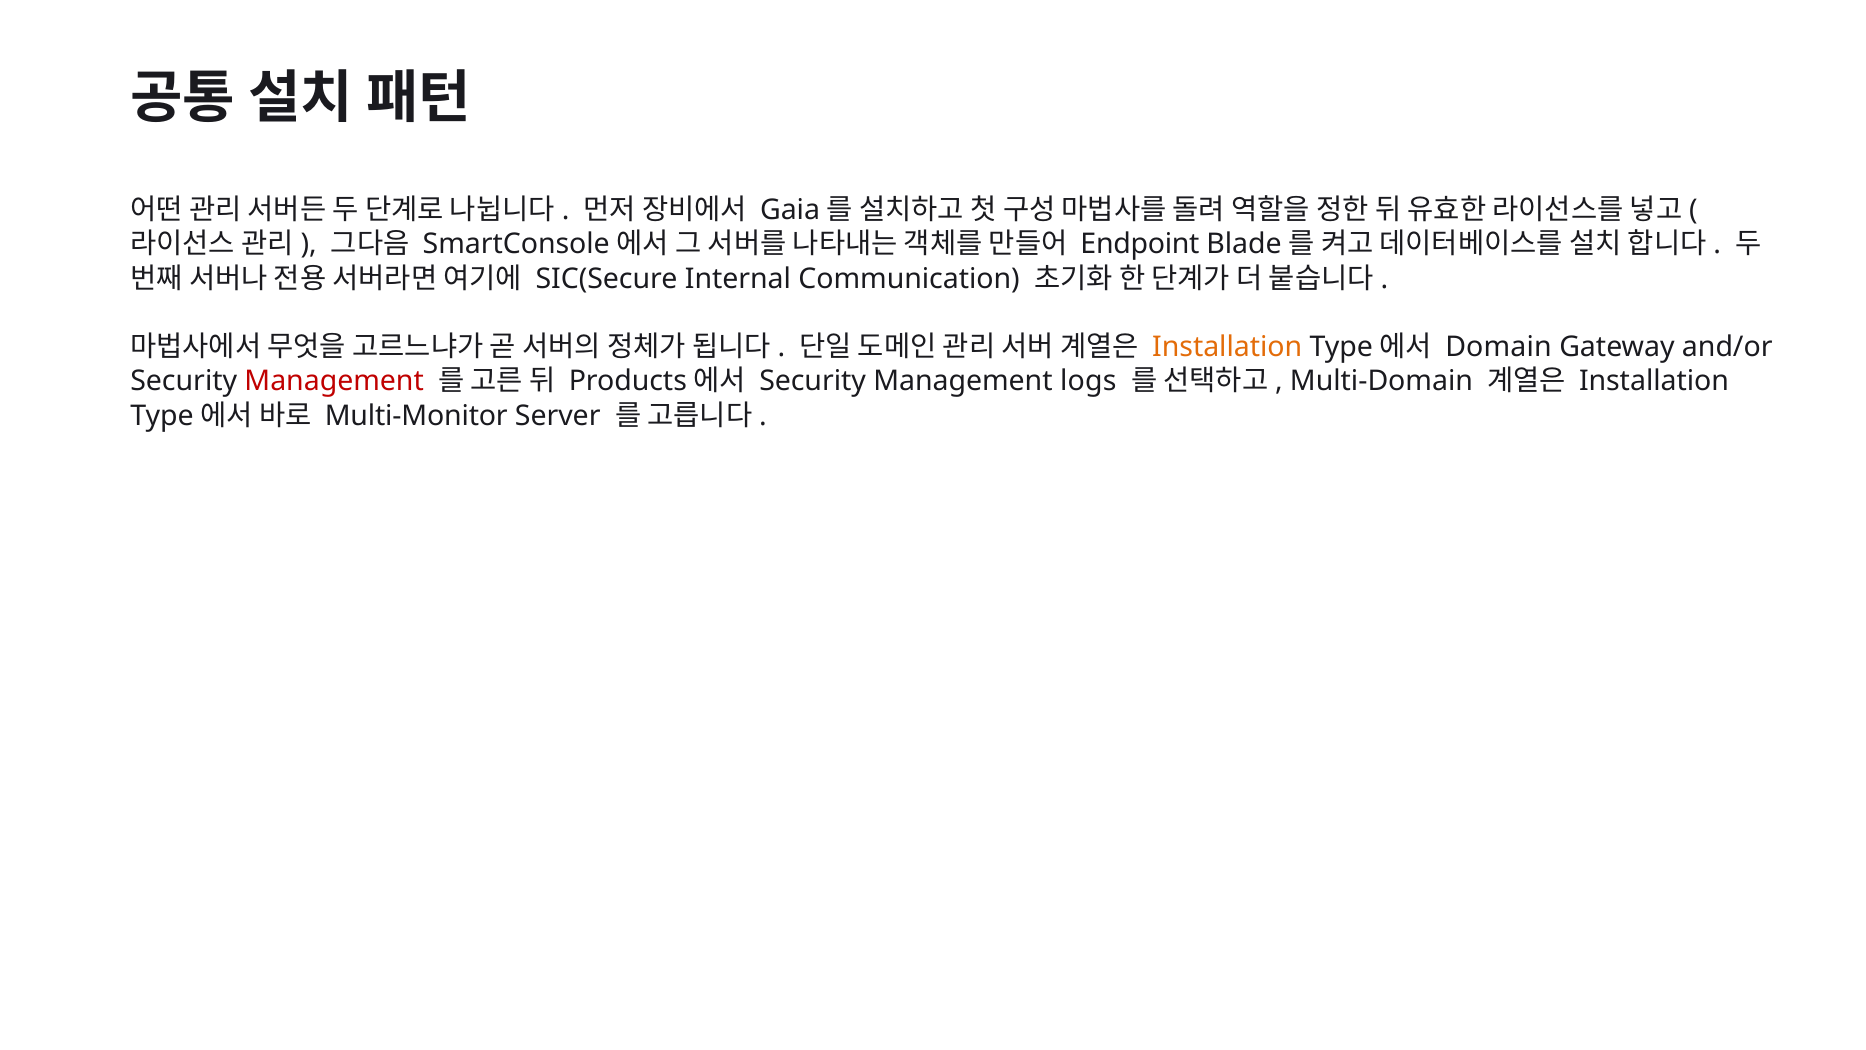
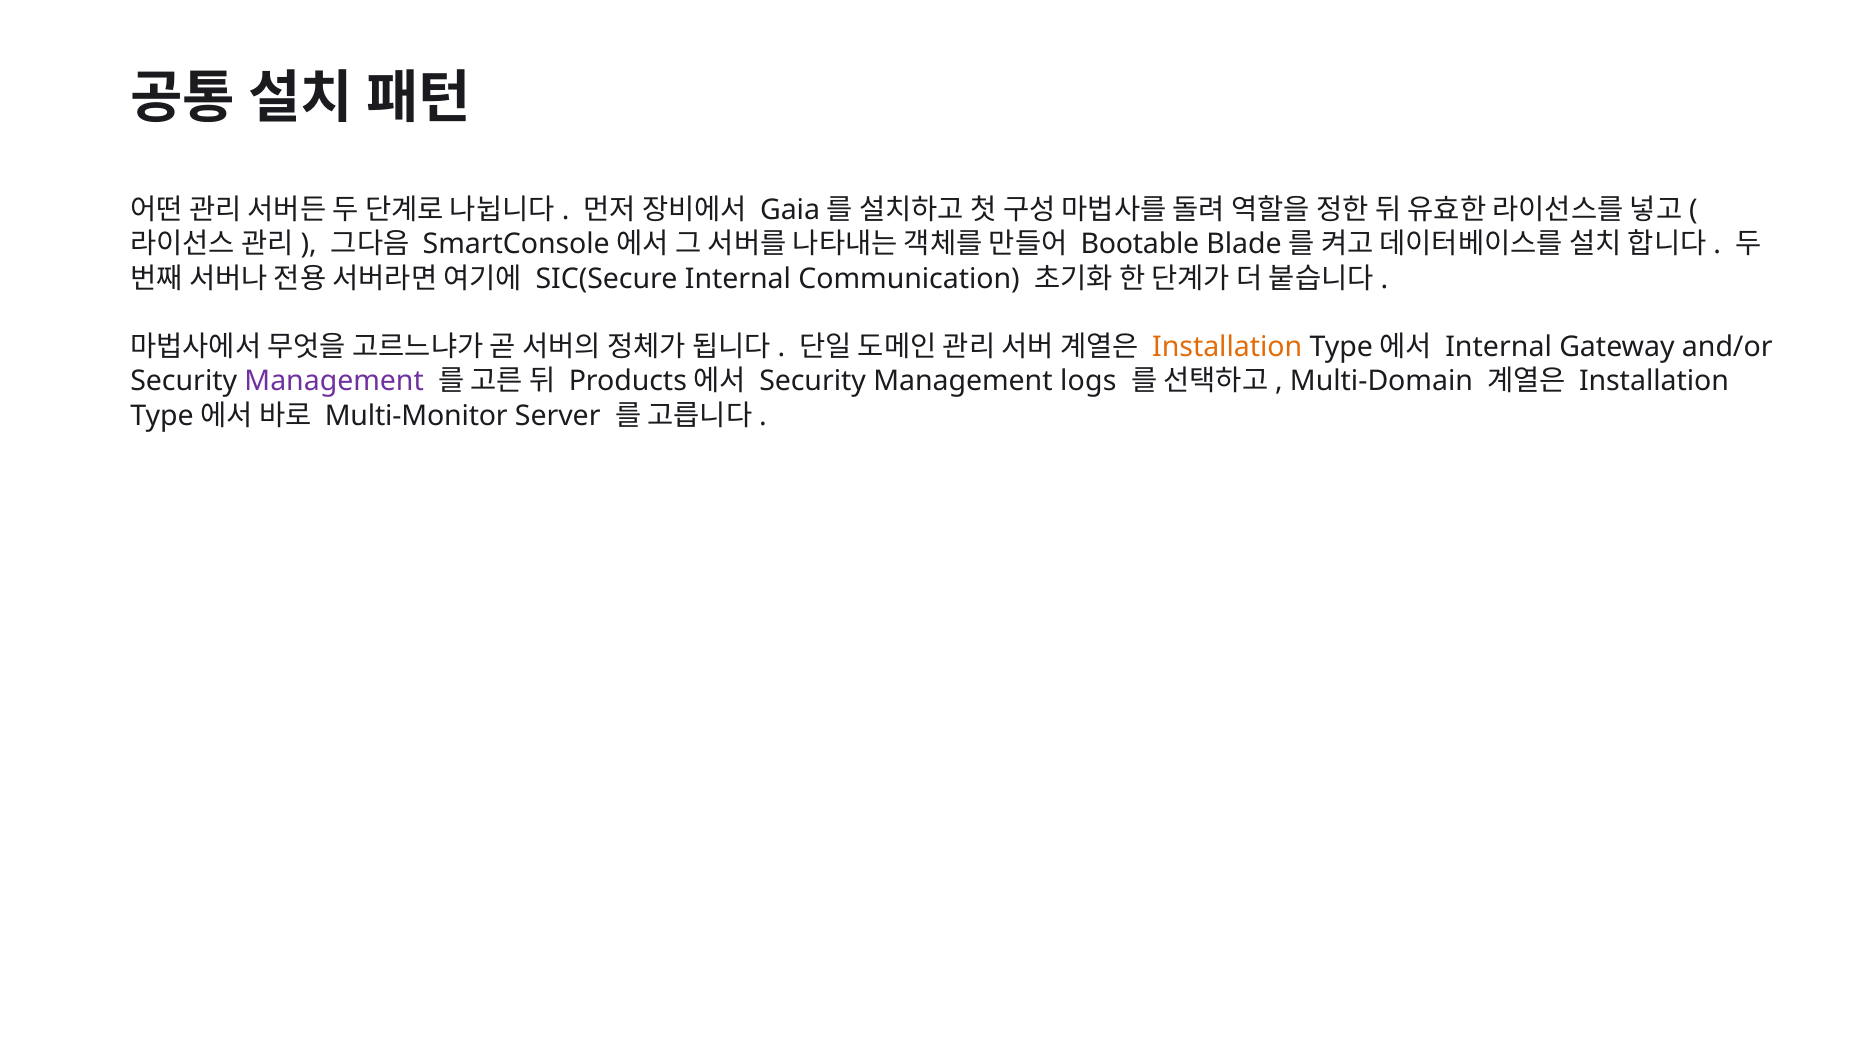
Endpoint: Endpoint -> Bootable (1140, 244)
Domain: Domain -> Internal (1499, 347)
Management colour: red -> purple (334, 381)
